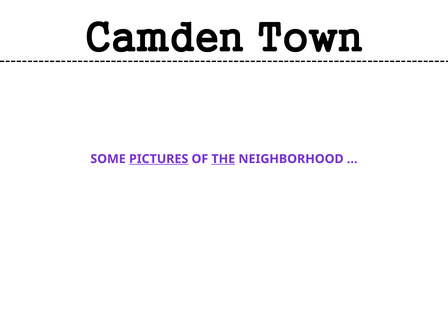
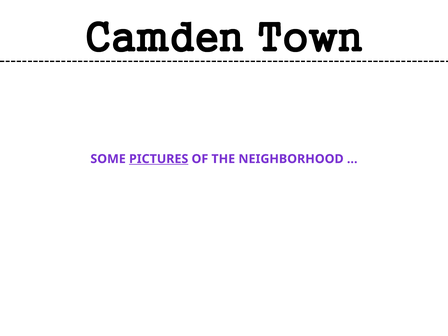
THE underline: present -> none (223, 159)
